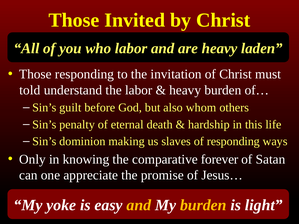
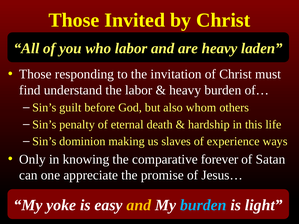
told: told -> find (30, 90)
of responding: responding -> experience (233, 141)
burden colour: yellow -> light blue (203, 205)
